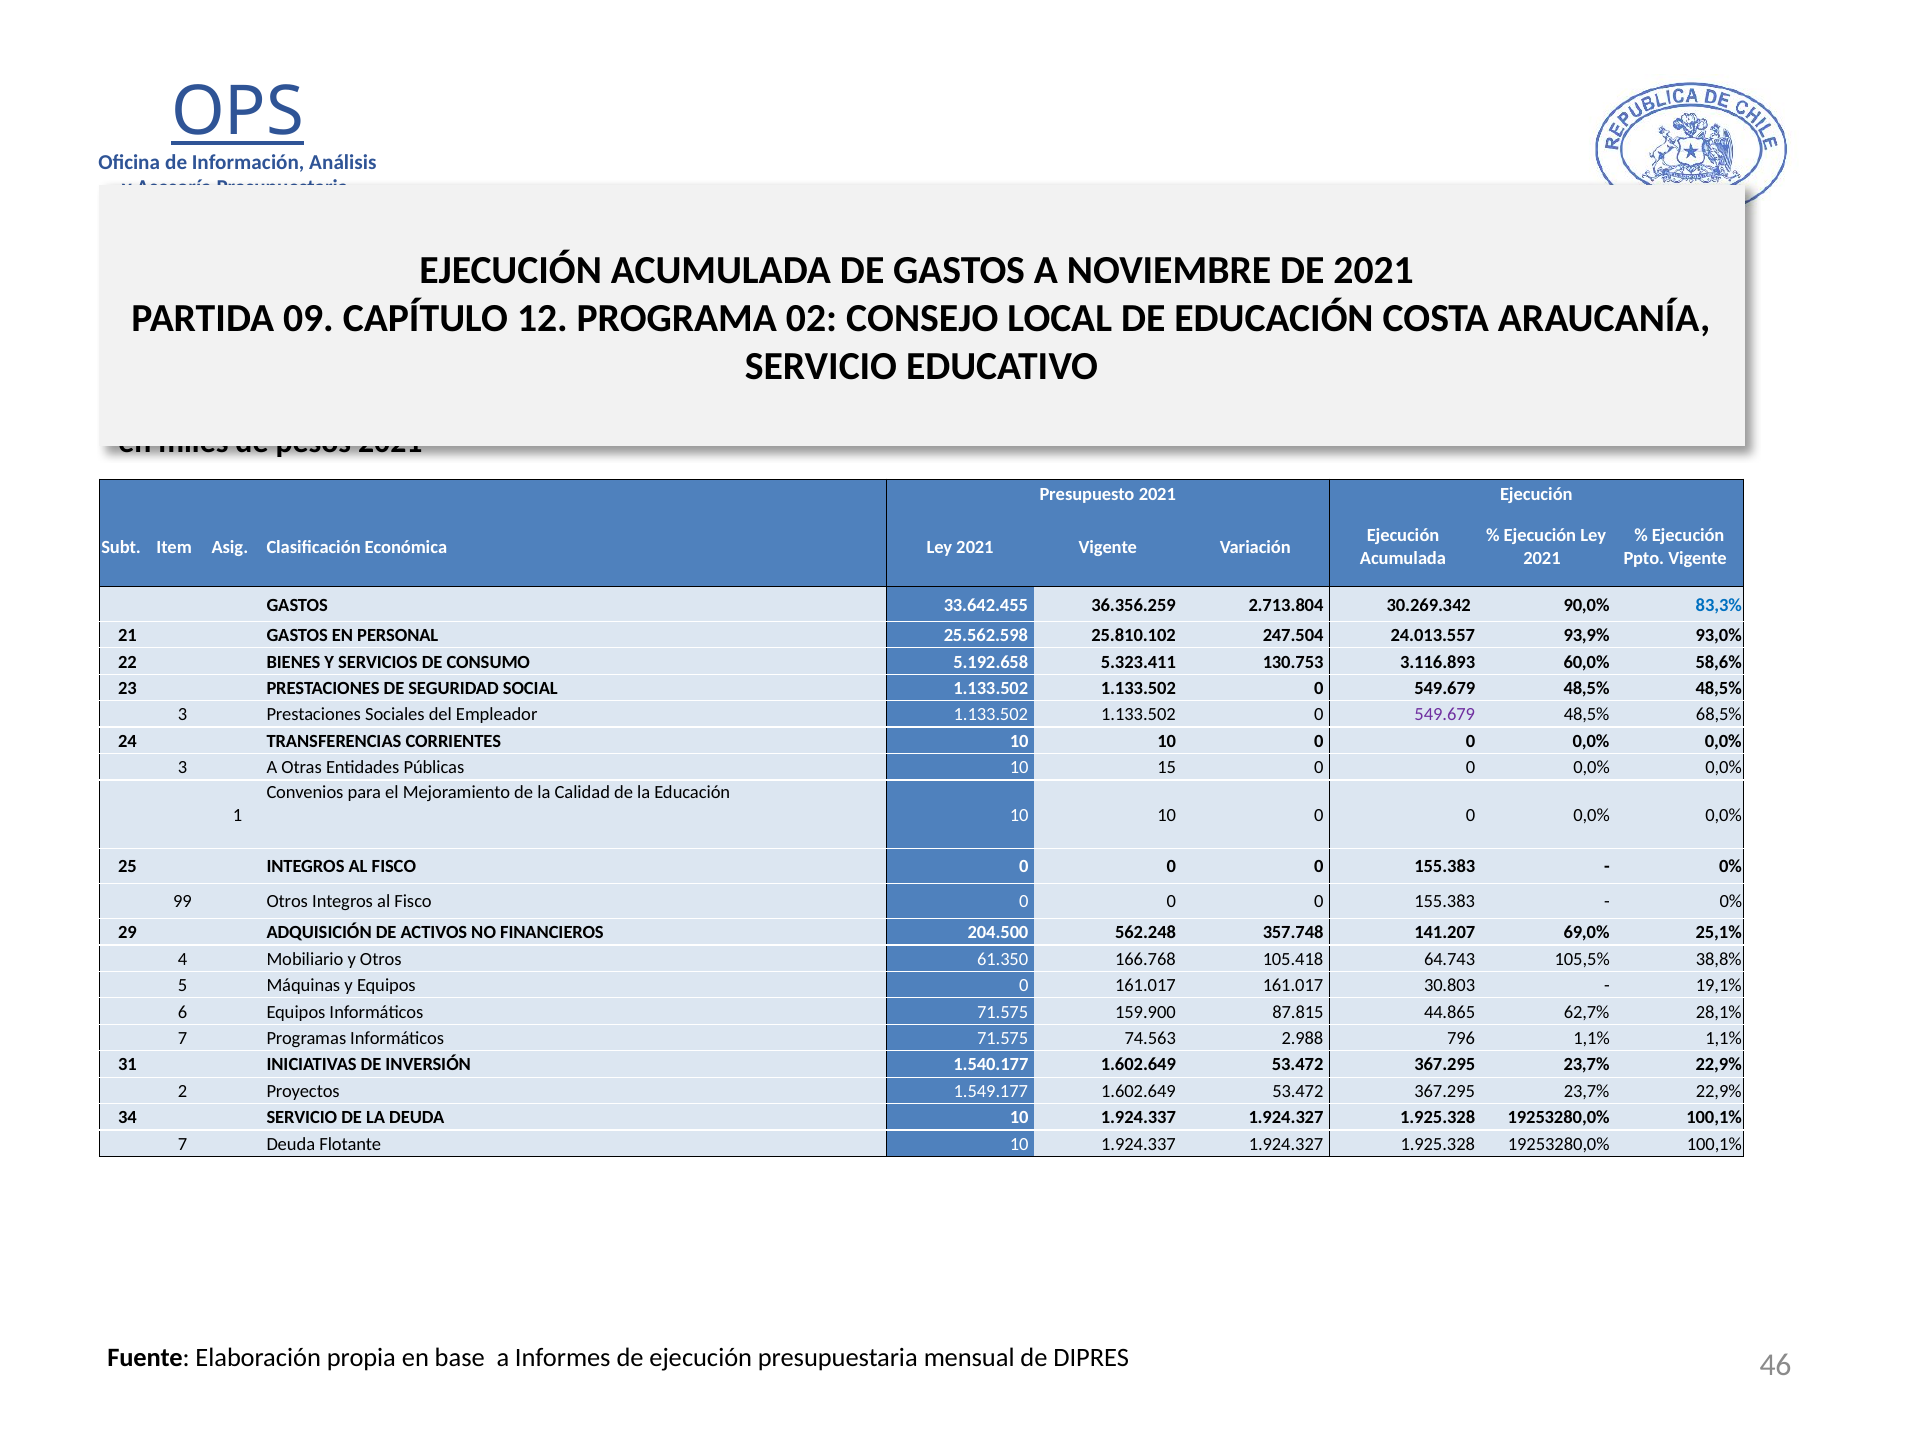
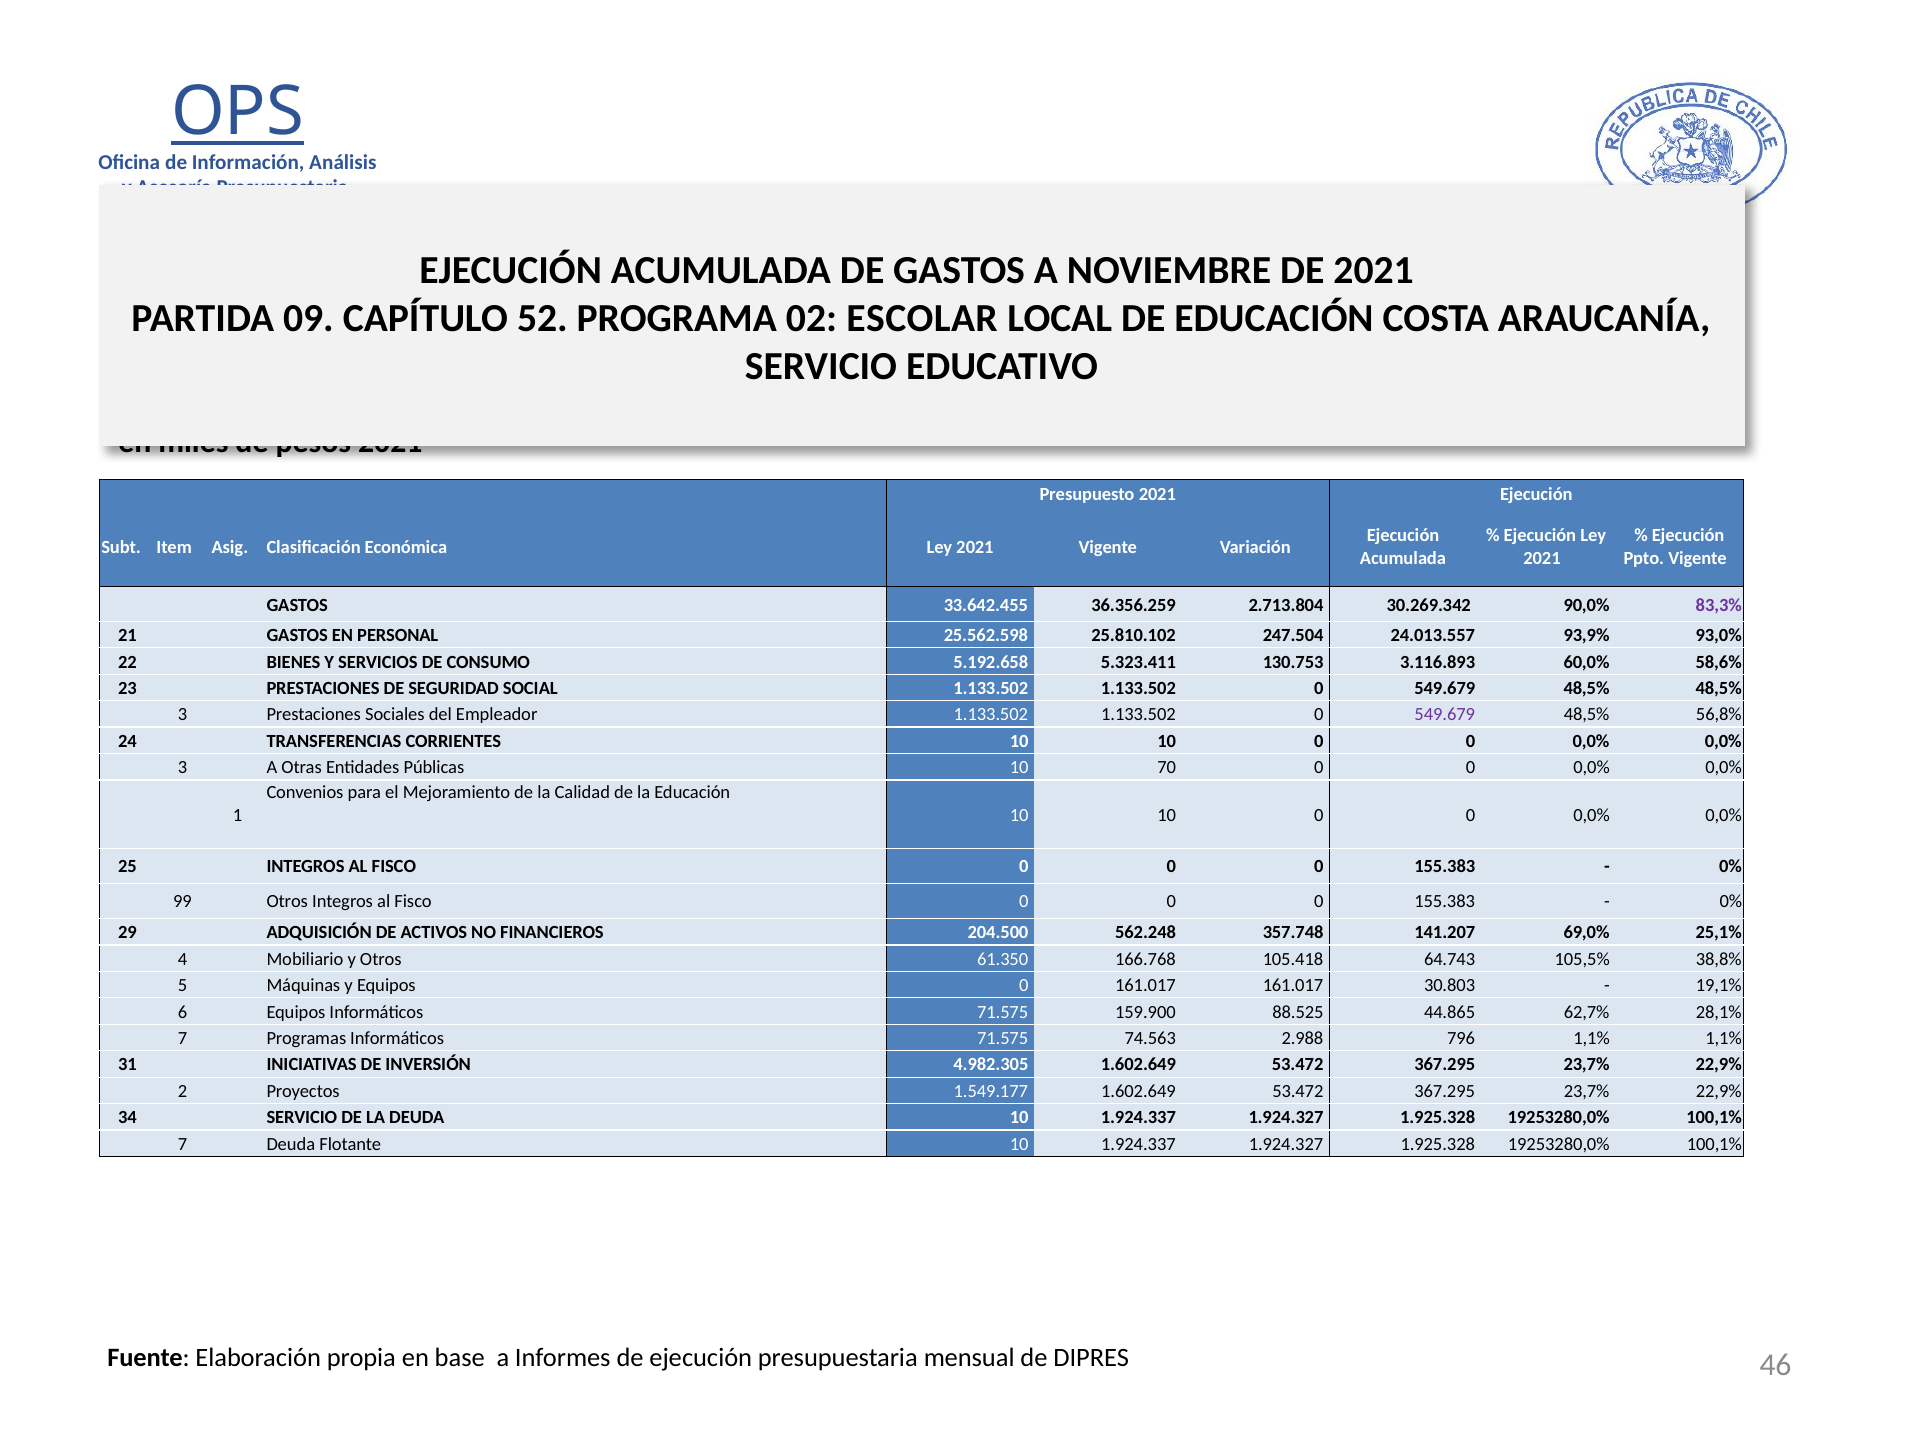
12: 12 -> 52 (542, 318)
CONSEJO: CONSEJO -> ESCOLAR (922, 318)
83,3% colour: blue -> purple (1719, 605)
68,5%: 68,5% -> 56,8% (1719, 714)
15: 15 -> 70 (1167, 767)
87.815: 87.815 -> 88.525 (1298, 1012)
1.540.177: 1.540.177 -> 4.982.305 (991, 1064)
